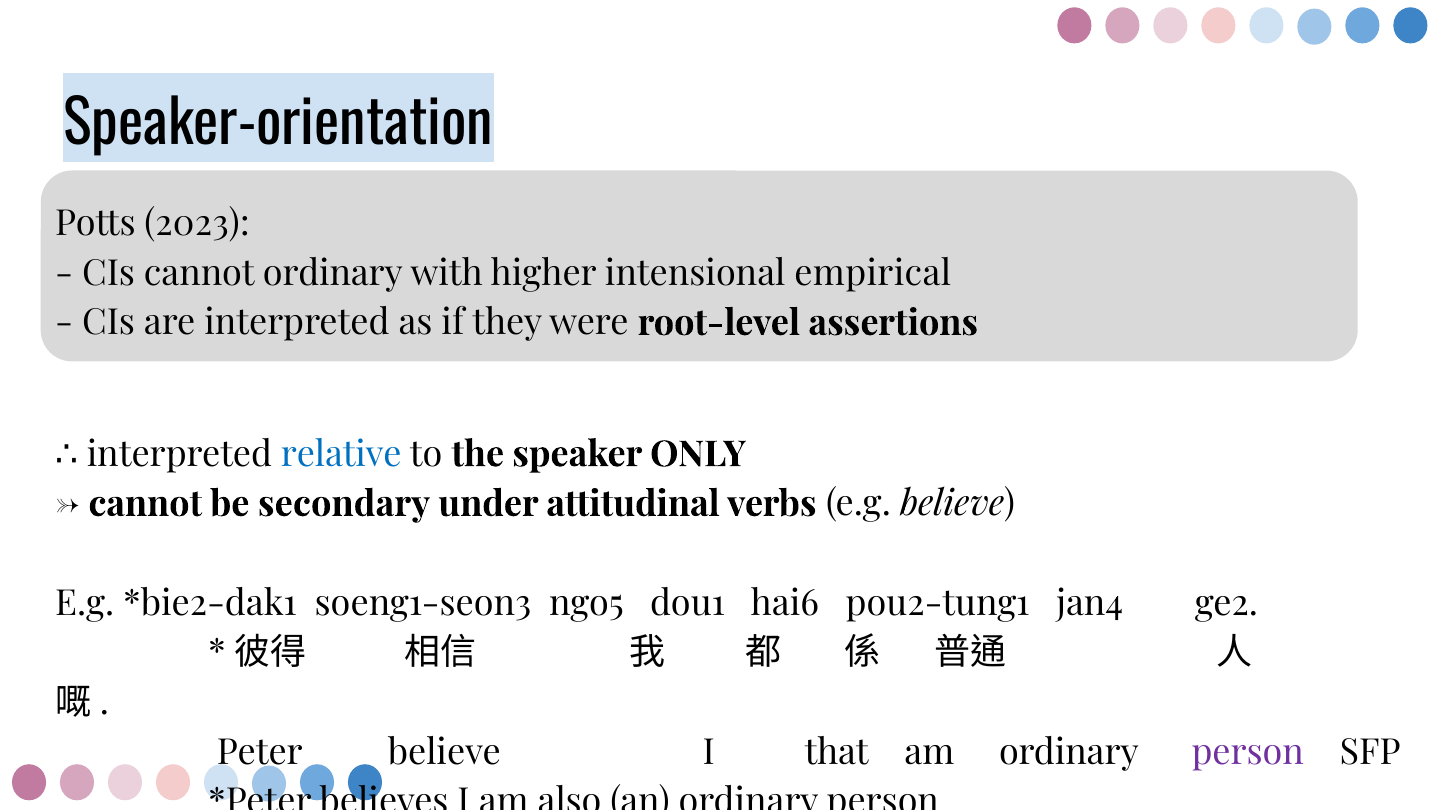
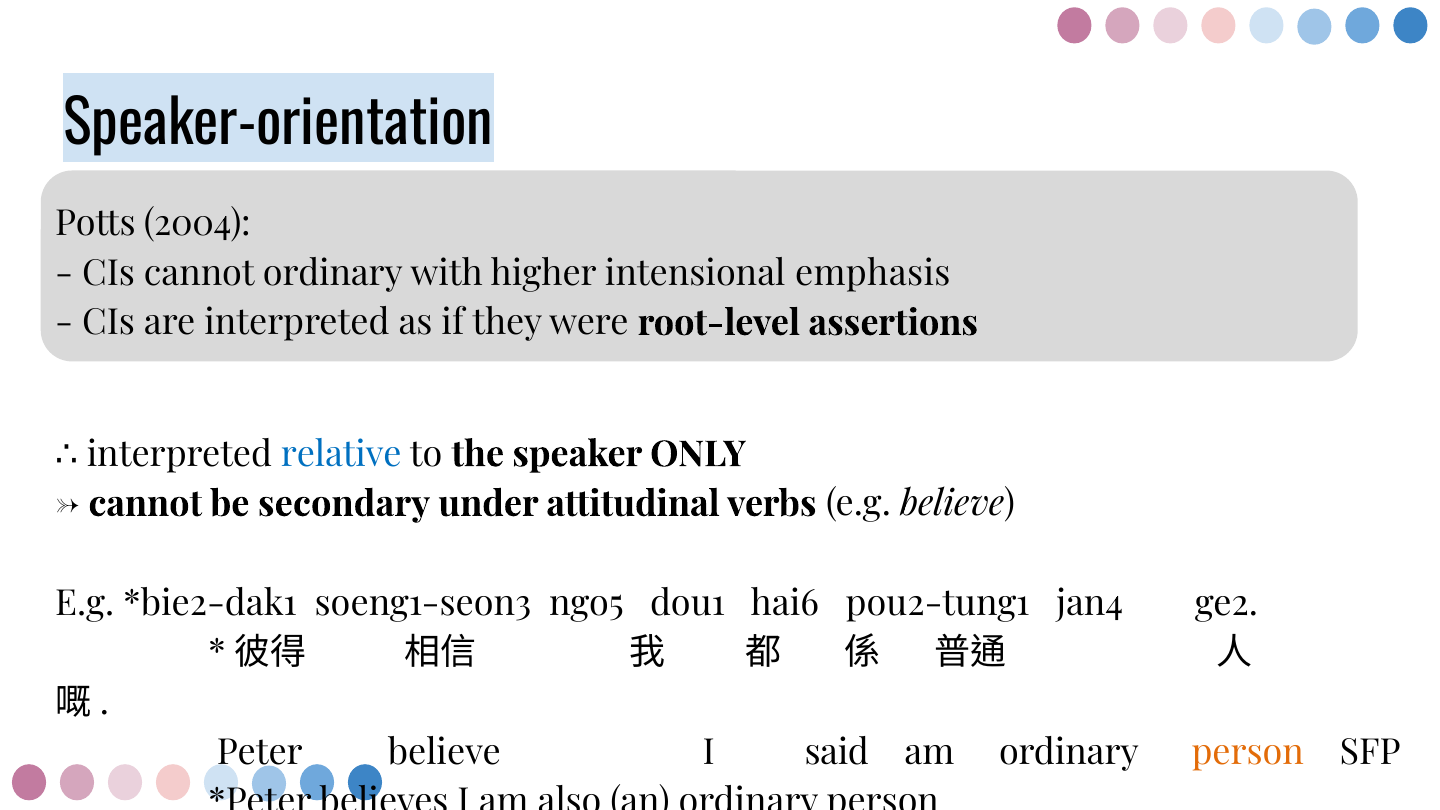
2023: 2023 -> 2004 (197, 224)
empirical: empirical -> emphasis (873, 273)
that: that -> said (837, 752)
person colour: purple -> orange (1248, 752)
